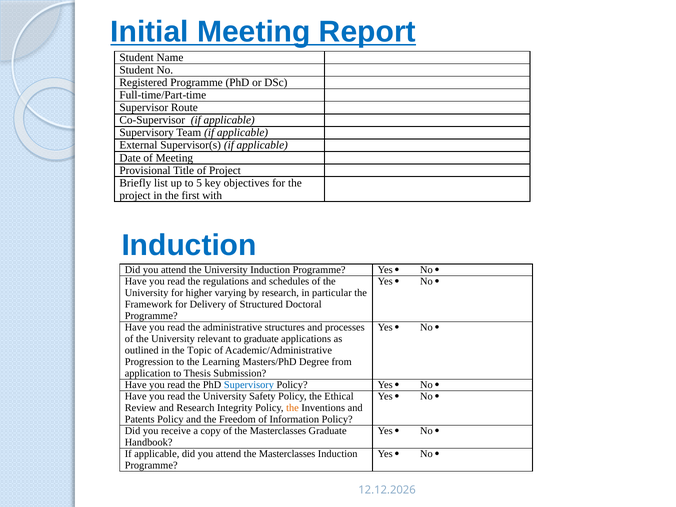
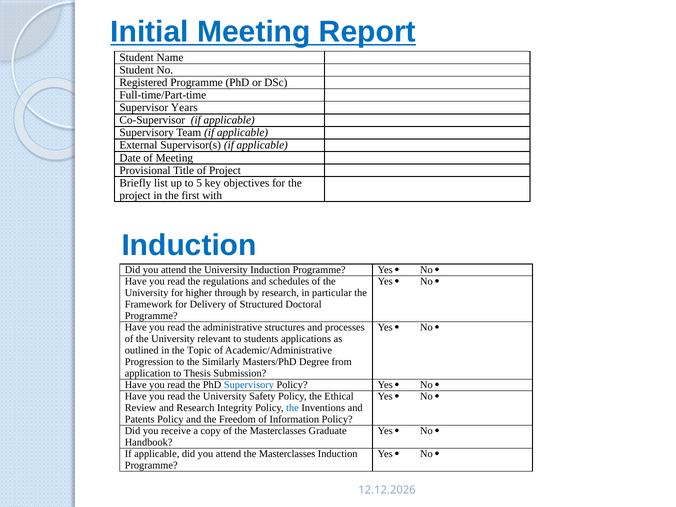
Route: Route -> Years (184, 108)
varying: varying -> through (231, 293)
to graduate: graduate -> students (261, 339)
Learning: Learning -> Similarly (221, 362)
the colour: orange -> blue (292, 408)
